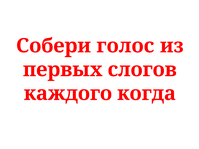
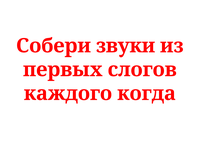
голос: голос -> звуки (126, 46)
